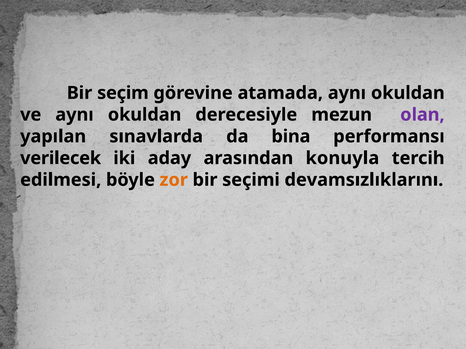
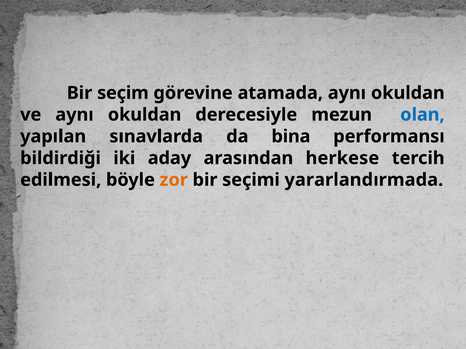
olan colour: purple -> blue (422, 115)
verilecek: verilecek -> bildirdiği (61, 158)
konuyla: konuyla -> herkese (342, 158)
devamsızlıklarını: devamsızlıklarını -> yararlandırmada (364, 180)
